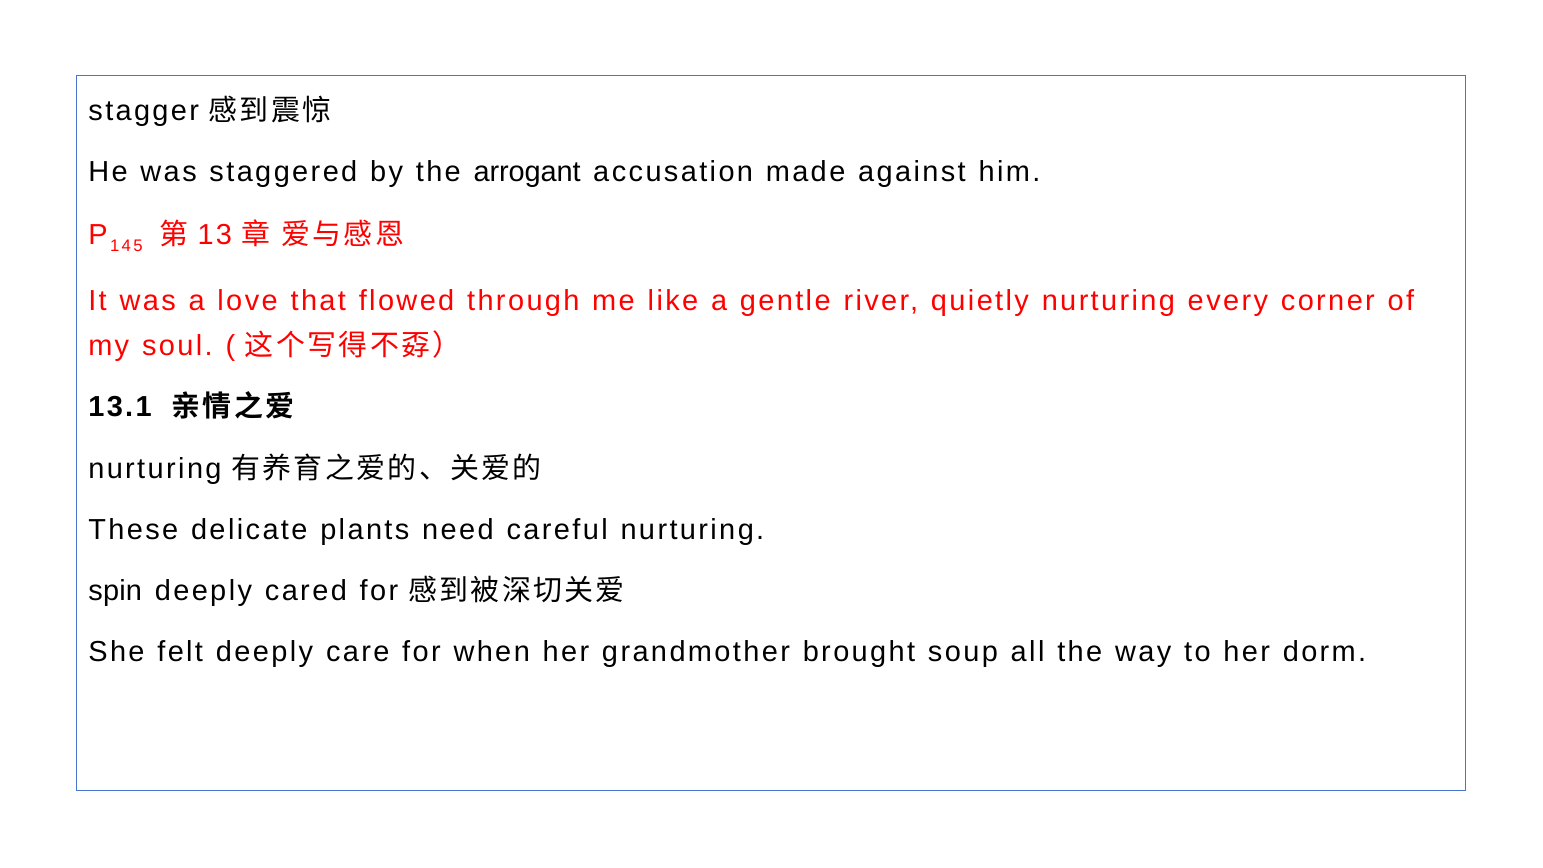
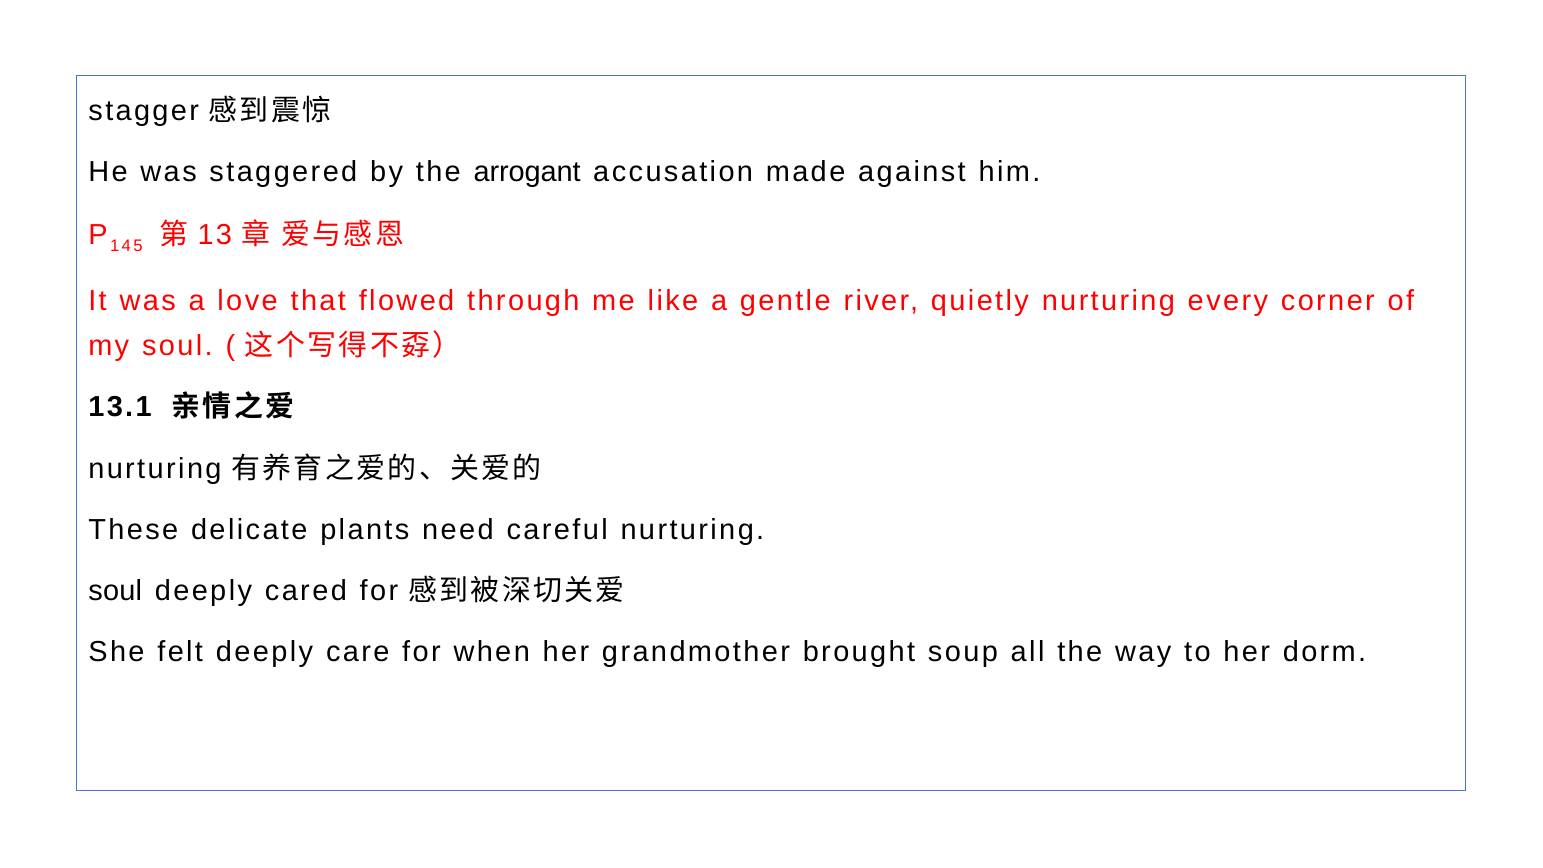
spin: spin -> soul (115, 591)
